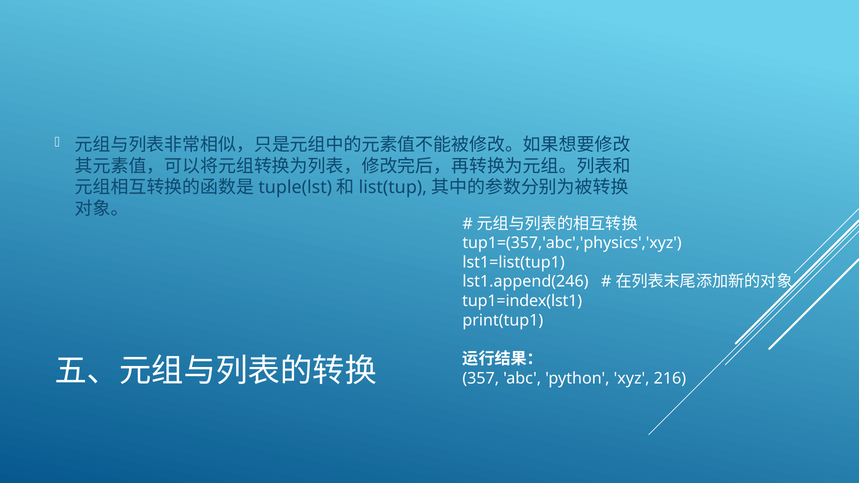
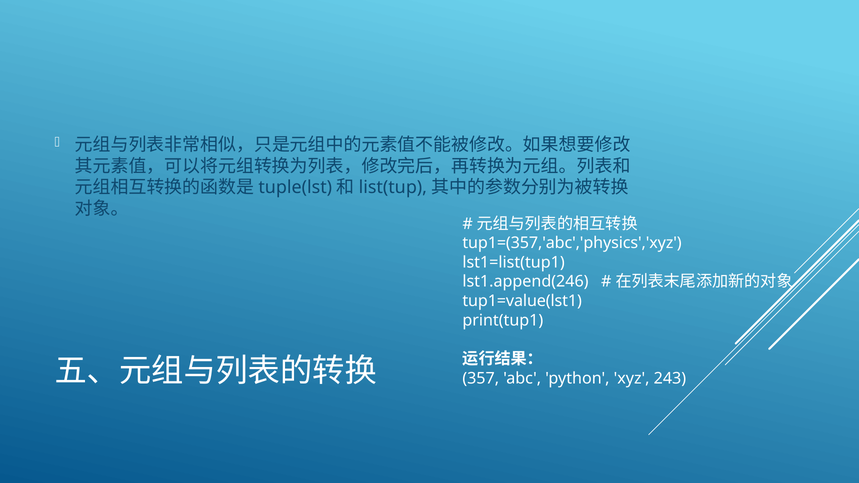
tup1=index(lst1: tup1=index(lst1 -> tup1=value(lst1 (522, 301)
216: 216 -> 243 (670, 378)
